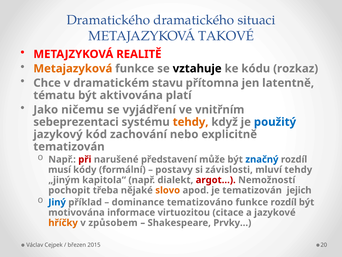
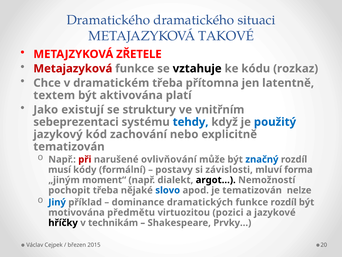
REALITĚ: REALITĚ -> ZŘETELE (139, 54)
Metajazyková colour: orange -> red (73, 68)
dramatickém stavu: stavu -> třeba (167, 83)
tématu: tématu -> textem (54, 95)
ničemu: ničemu -> existují (83, 109)
vyjádření: vyjádření -> struktury (149, 109)
tehdy colour: orange -> blue (191, 122)
představení: představení -> ovlivňování (169, 159)
mluví tehdy: tehdy -> forma (298, 169)
kapitola“: kapitola“ -> moment“ (104, 180)
argot… colour: red -> black (216, 180)
slovo colour: orange -> blue (168, 190)
jejich: jejich -> nelze (299, 190)
tematizováno: tematizováno -> dramatických (200, 202)
informace: informace -> předmětu (131, 212)
citace: citace -> pozici (228, 212)
hříčky colour: orange -> black (63, 222)
způsobem: způsobem -> technikám (113, 222)
